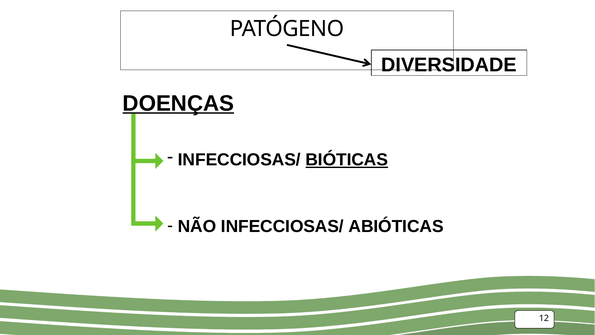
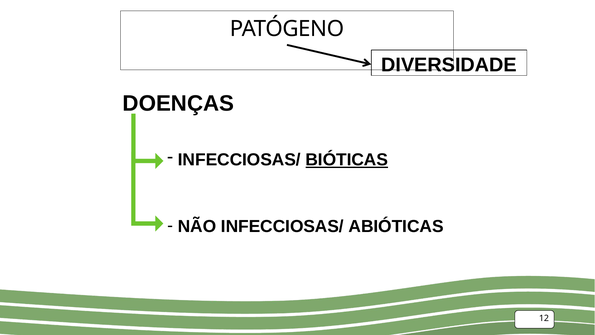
DOENÇAS underline: present -> none (178, 103)
